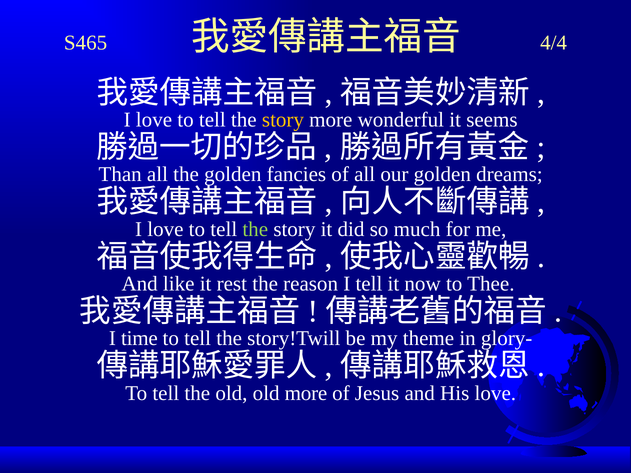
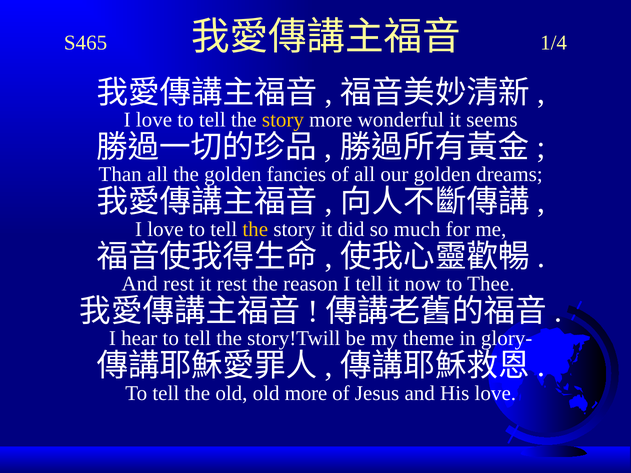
4/4: 4/4 -> 1/4 (554, 43)
the colour: light green -> yellow (255, 229)
And like: like -> rest (179, 284)
time: time -> hear (139, 339)
